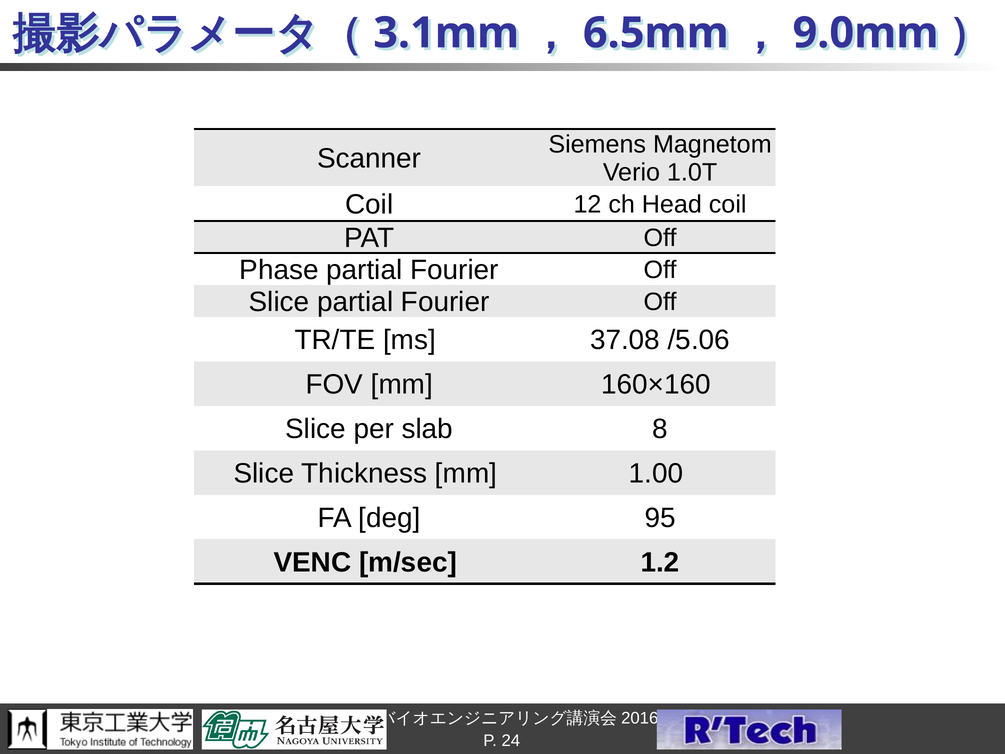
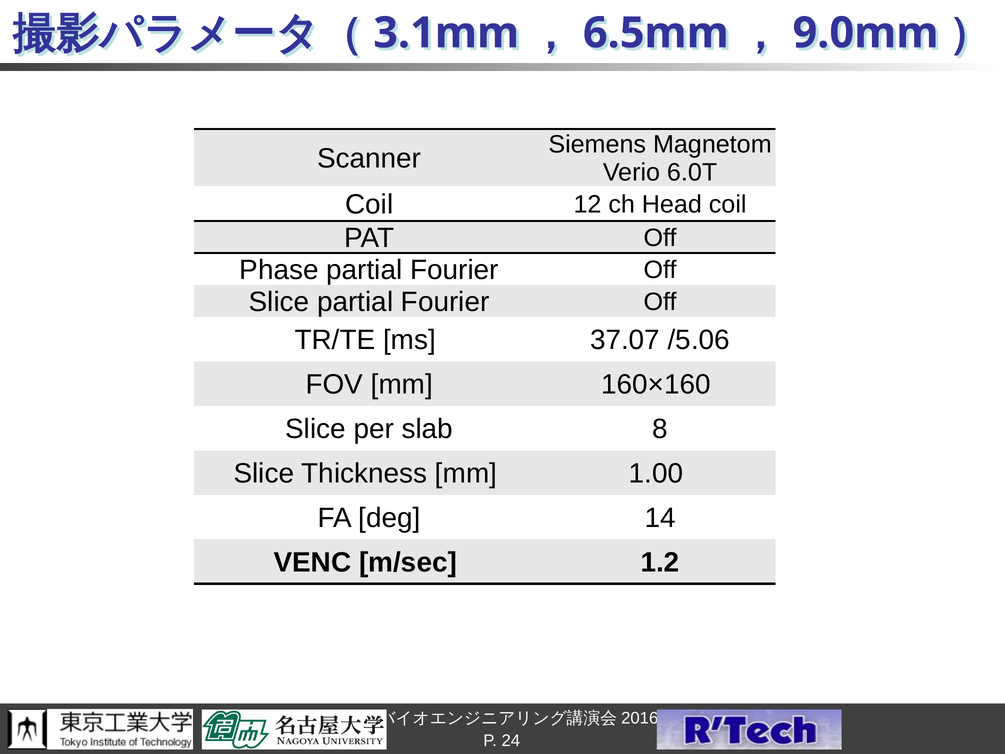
1.0T: 1.0T -> 6.0T (692, 172)
37.08: 37.08 -> 37.07 (625, 340)
95: 95 -> 14 (660, 518)
